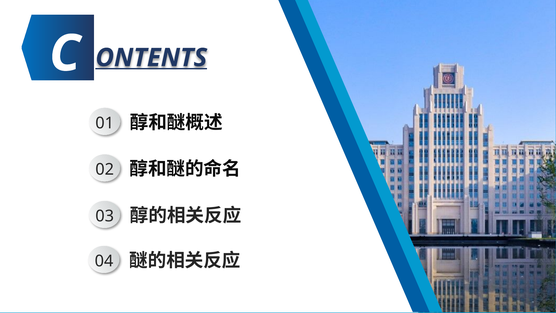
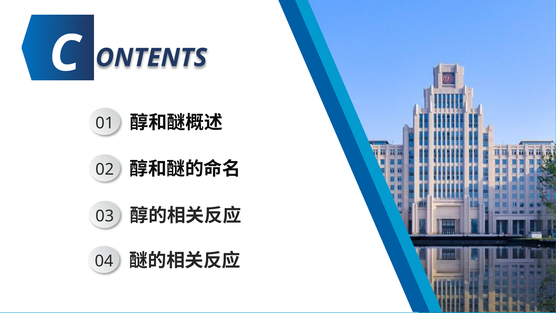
ONTENTS underline: present -> none (151, 58)
